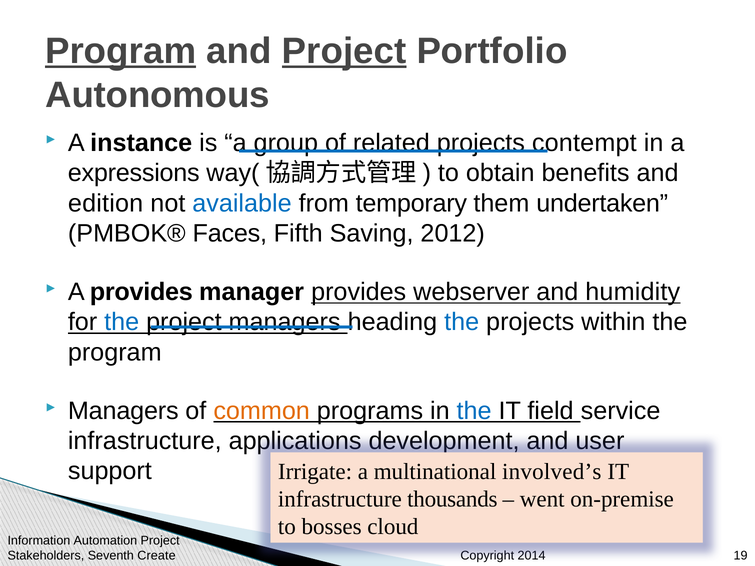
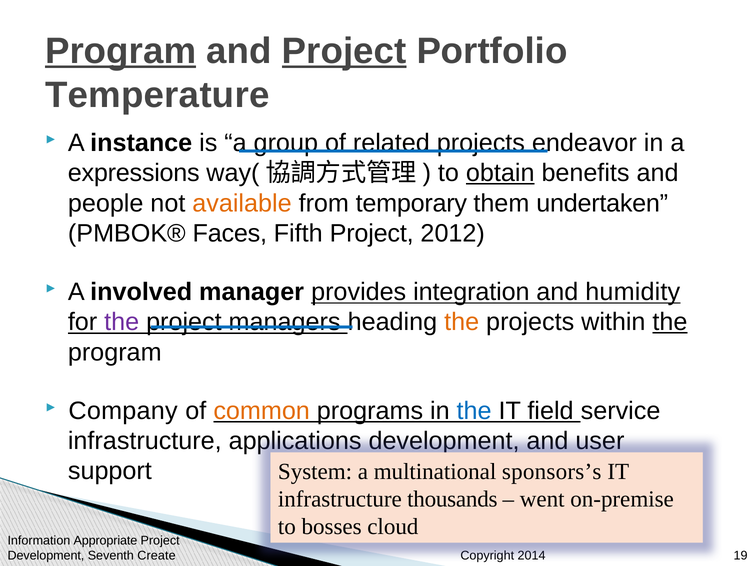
Autonomous: Autonomous -> Temperature (157, 95)
contempt: contempt -> endeavor (584, 143)
obtain underline: none -> present (500, 173)
edition: edition -> people (106, 203)
available colour: blue -> orange (242, 203)
Fifth Saving: Saving -> Project (372, 234)
A provides: provides -> involved (141, 292)
webserver: webserver -> integration (471, 292)
the colour: blue -> purple (122, 322)
the colour: blue -> orange (462, 322)
the underline: none -> present (670, 322)
Managers: Managers -> Company (123, 411)
Irrigate: Irrigate -> System (315, 472)
involved’s: involved’s -> sponsors’s (552, 472)
Automation: Automation -> Appropriate (105, 541)
Stakeholders: Stakeholders -> Development (46, 556)
